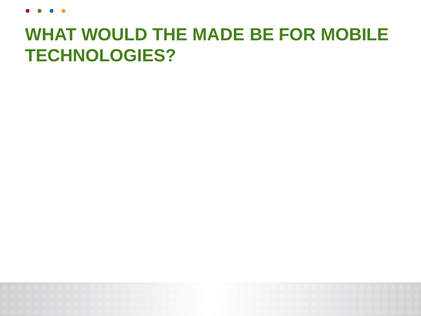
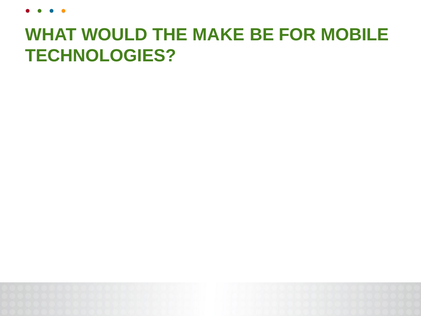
MADE: MADE -> MAKE (218, 35)
